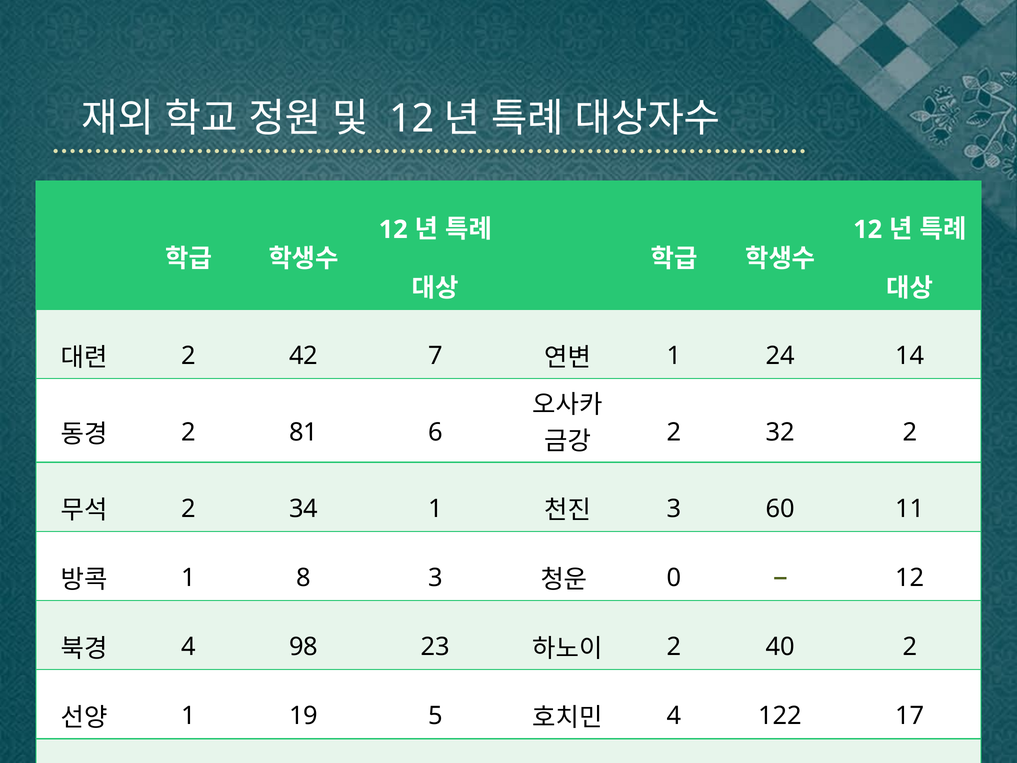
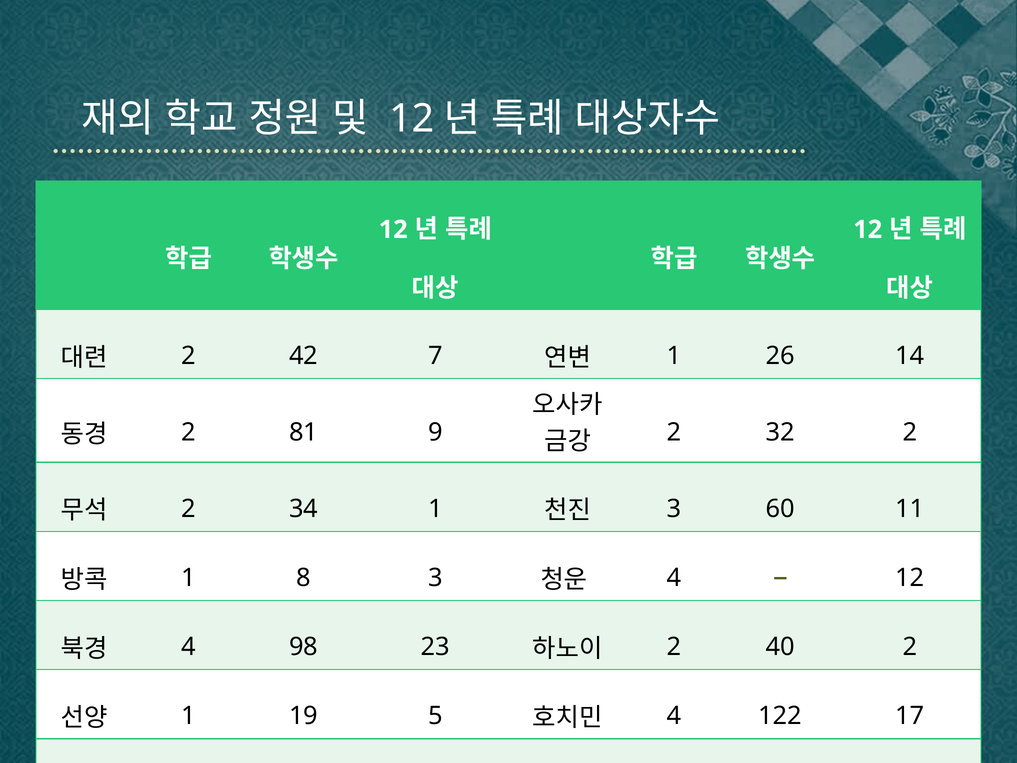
24: 24 -> 26 (780, 356)
6: 6 -> 9 (435, 432)
0: 0 -> 4 (674, 578)
